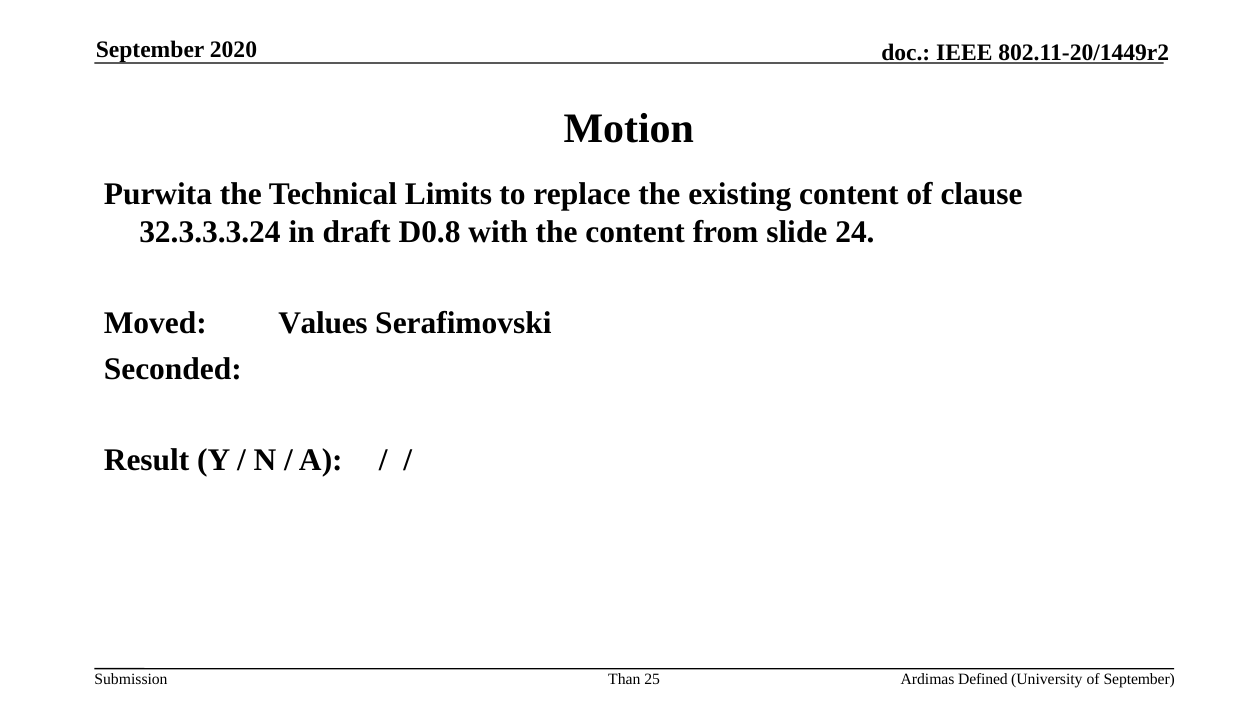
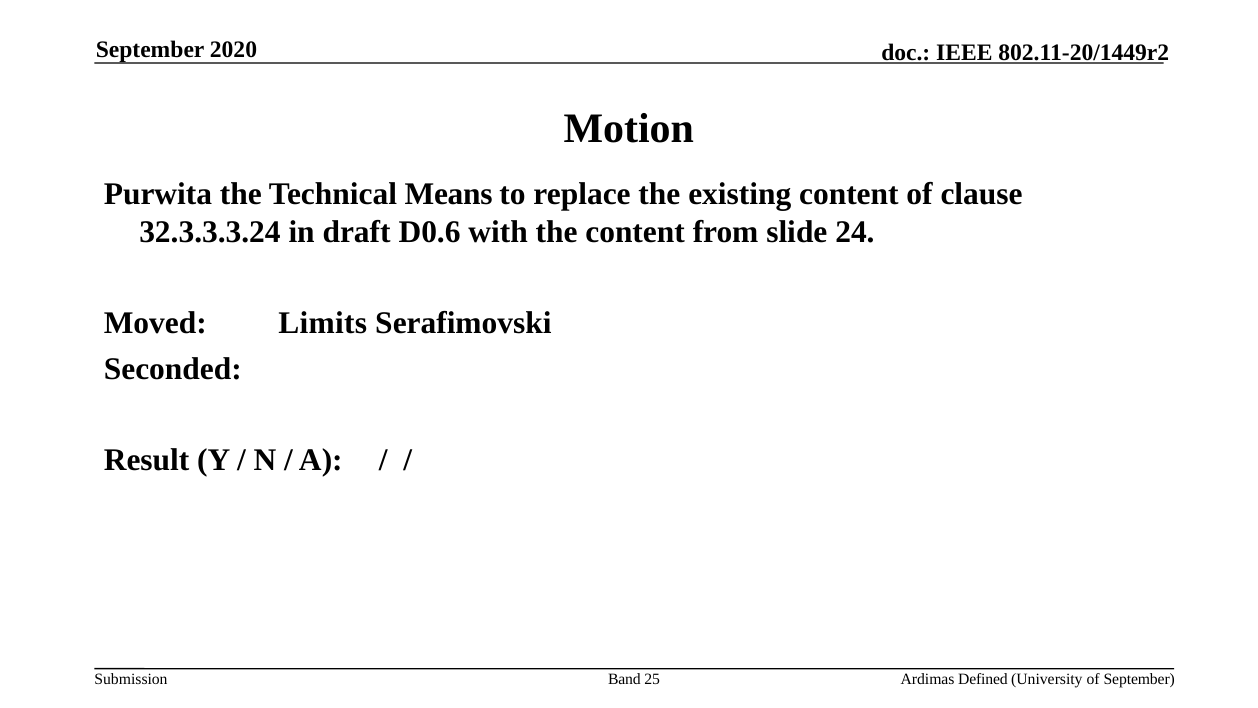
Limits: Limits -> Means (449, 194)
D0.8: D0.8 -> D0.6 (430, 232)
Values: Values -> Limits (323, 323)
Than: Than -> Band (624, 679)
